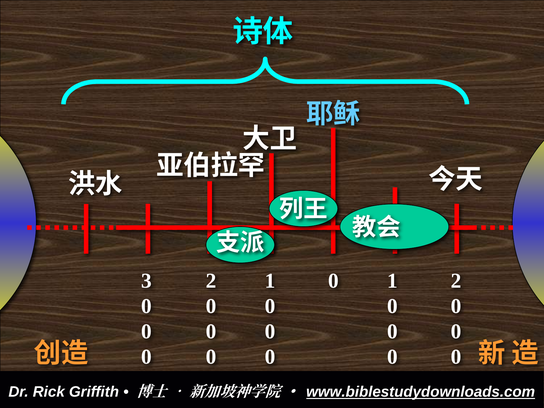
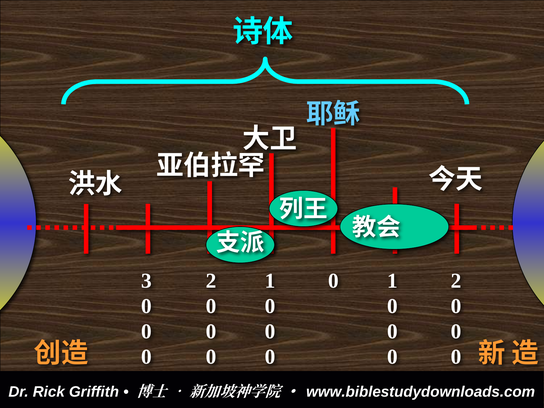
www.biblestudydownloads.com underline: present -> none (421, 392)
